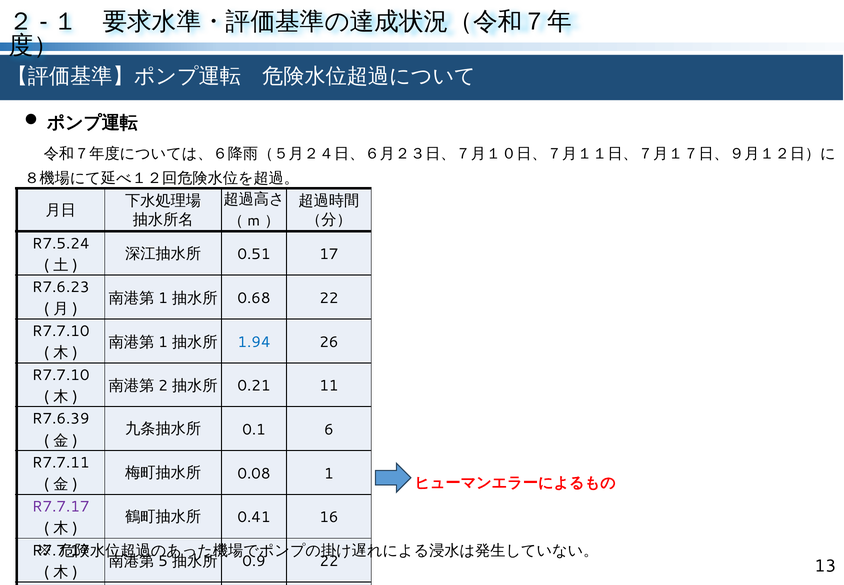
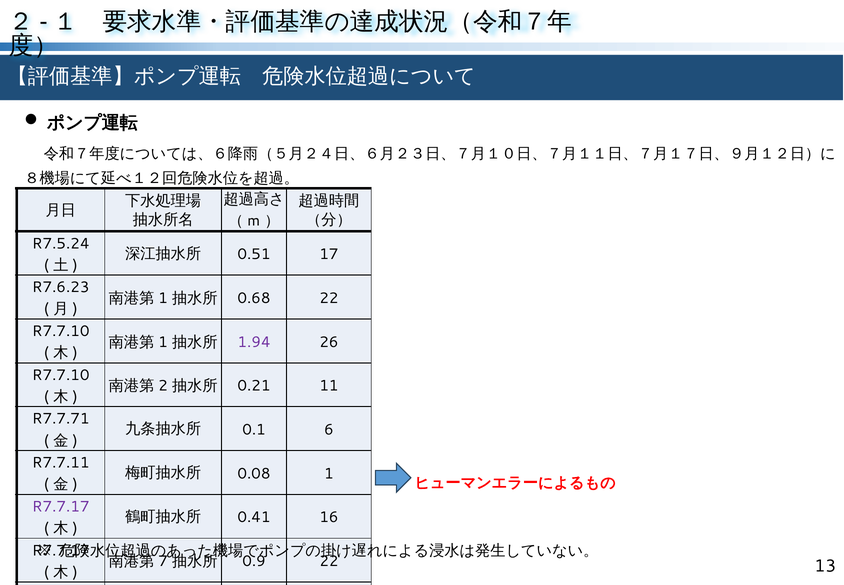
1.94 colour: blue -> purple (254, 342)
R7.6.39: R7.6.39 -> R7.7.71 (61, 418)
5: 5 -> 7 (163, 561)
